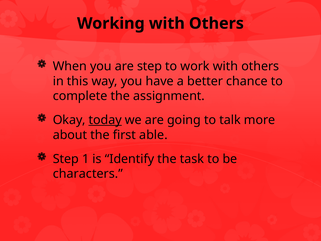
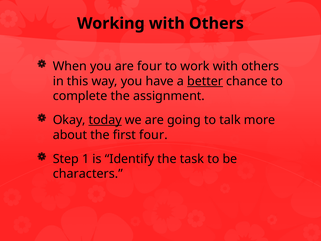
are step: step -> four (149, 66)
better underline: none -> present (205, 81)
first able: able -> four (153, 135)
